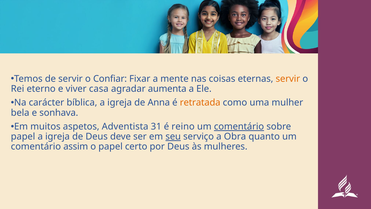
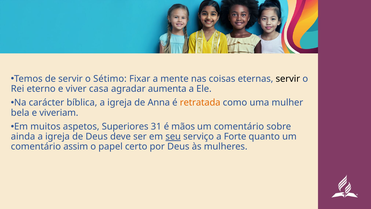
Confiar: Confiar -> Sétimo (110, 79)
servir colour: orange -> black (288, 79)
sonhava: sonhava -> viveriam (59, 113)
Adventista: Adventista -> Superiores (125, 126)
reino: reino -> mãos (183, 126)
comentário underline: present -> none (239, 126)
papel: papel -> ainda (23, 136)
Obra: Obra -> Forte (235, 136)
